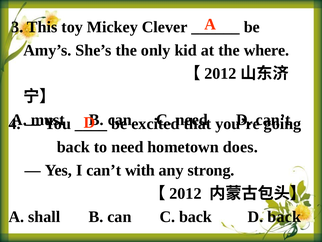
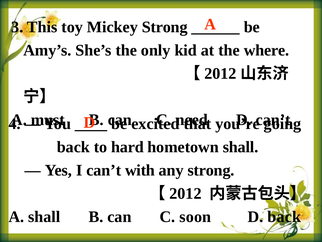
Mickey Clever: Clever -> Strong (165, 27)
to need: need -> hard (127, 147)
hometown does: does -> shall (241, 147)
C back: back -> soon (195, 216)
